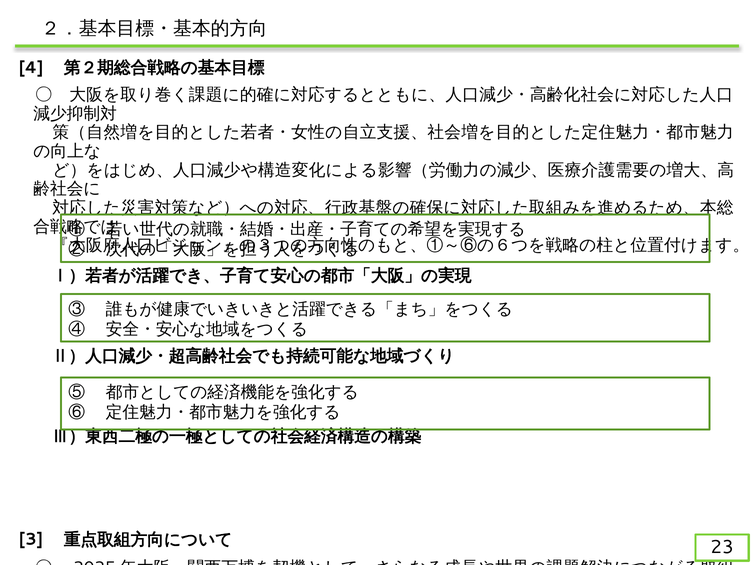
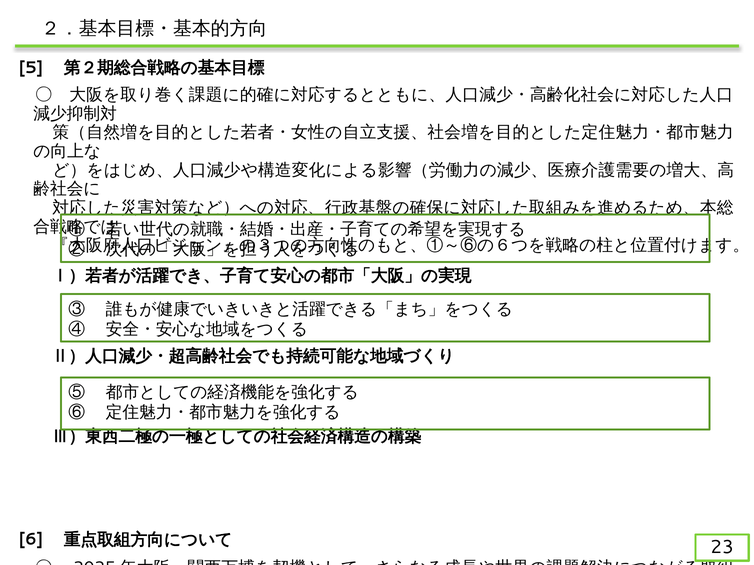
4: 4 -> 5 (31, 68)
3: 3 -> 6 (31, 540)
